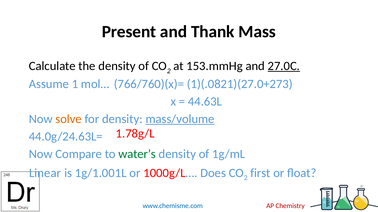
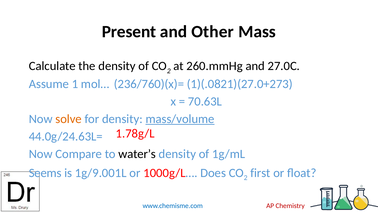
Thank: Thank -> Other (213, 32)
153.mmHg: 153.mmHg -> 260.mmHg (215, 66)
27.0C underline: present -> none (284, 66)
766/760)(x)=: 766/760)(x)= -> 236/760)(x)= (149, 84)
44.63L: 44.63L -> 70.63L (205, 102)
water’s colour: green -> black (137, 154)
Linear: Linear -> Seems (45, 173)
1g/1.001L: 1g/1.001L -> 1g/9.001L (101, 173)
